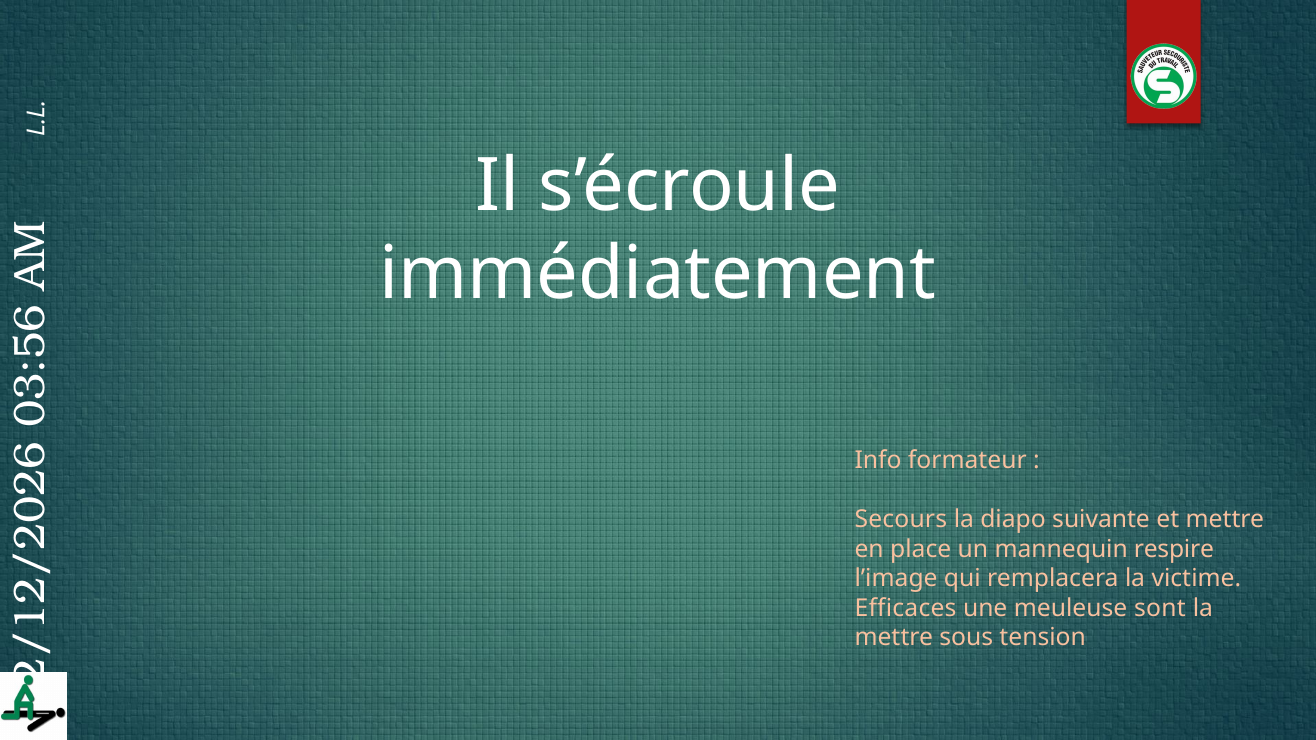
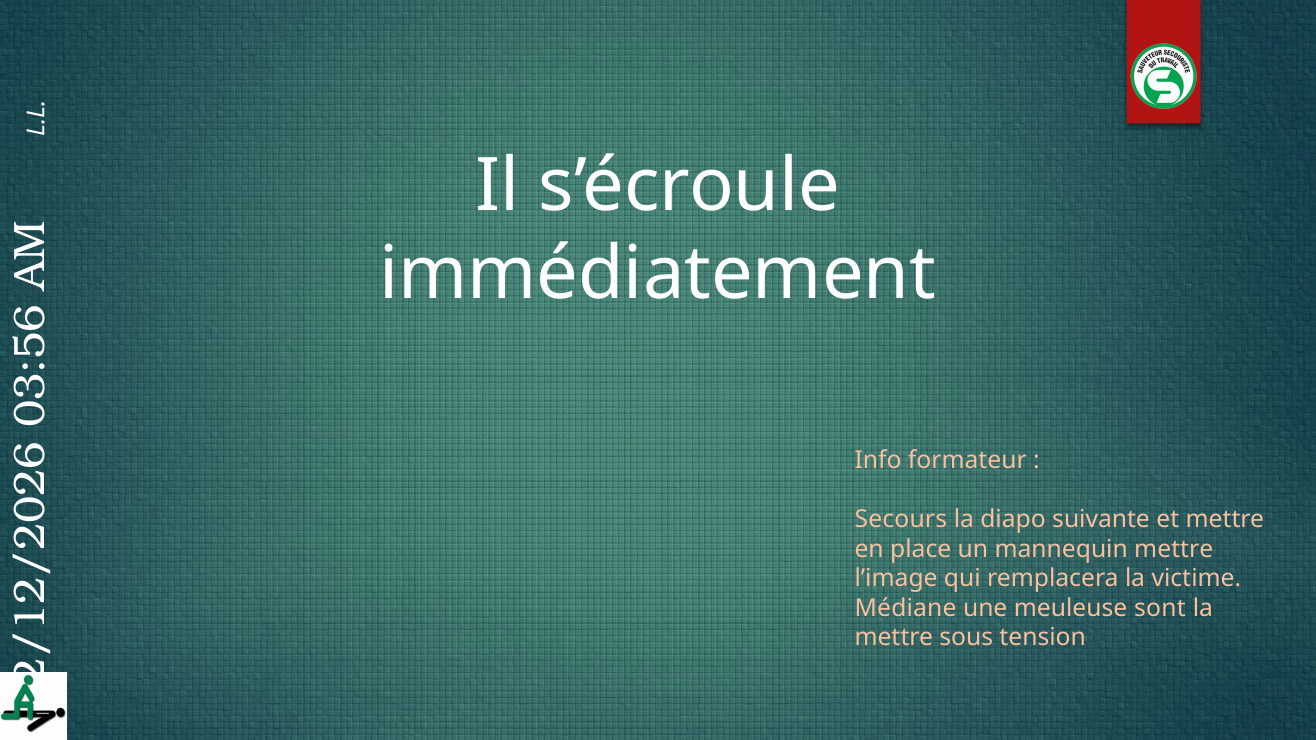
mannequin respire: respire -> mettre (1174, 549)
Efficaces: Efficaces -> Médiane (906, 608)
